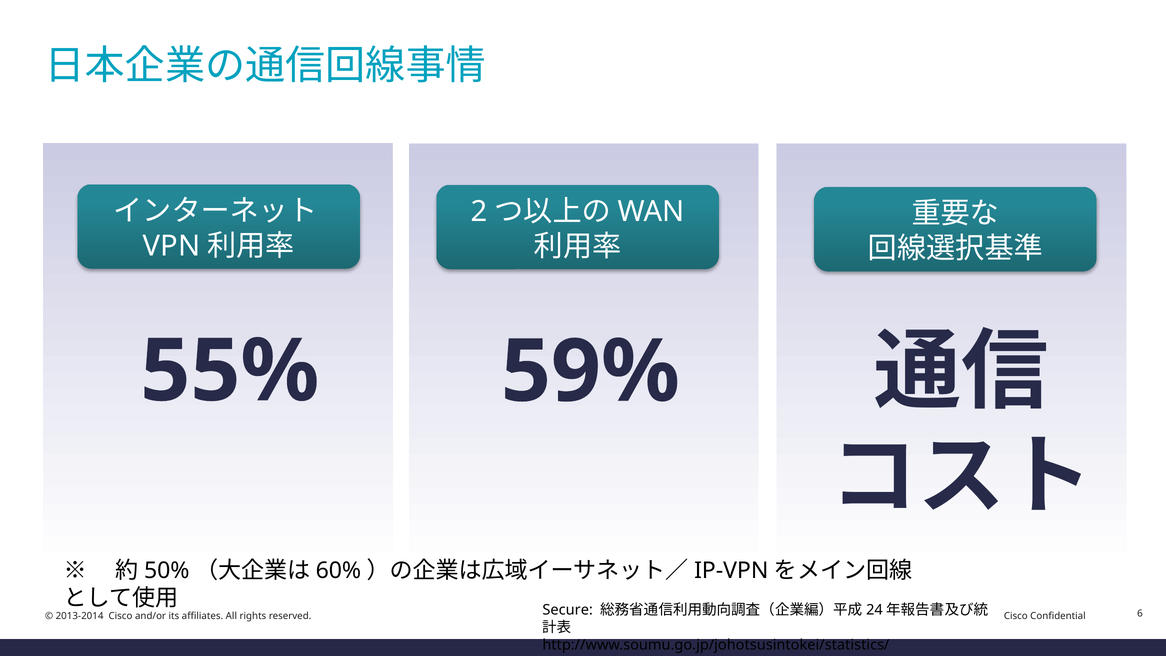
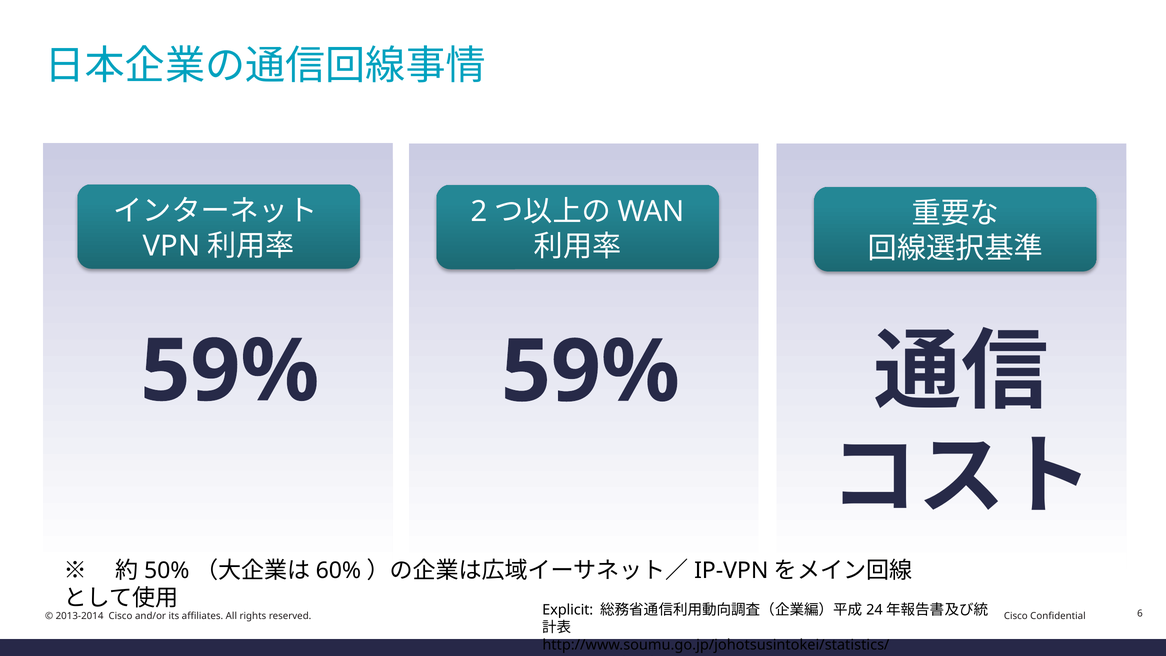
55%: 55% -> 59% (230, 371)
Secure: Secure -> Explicit (568, 610)
